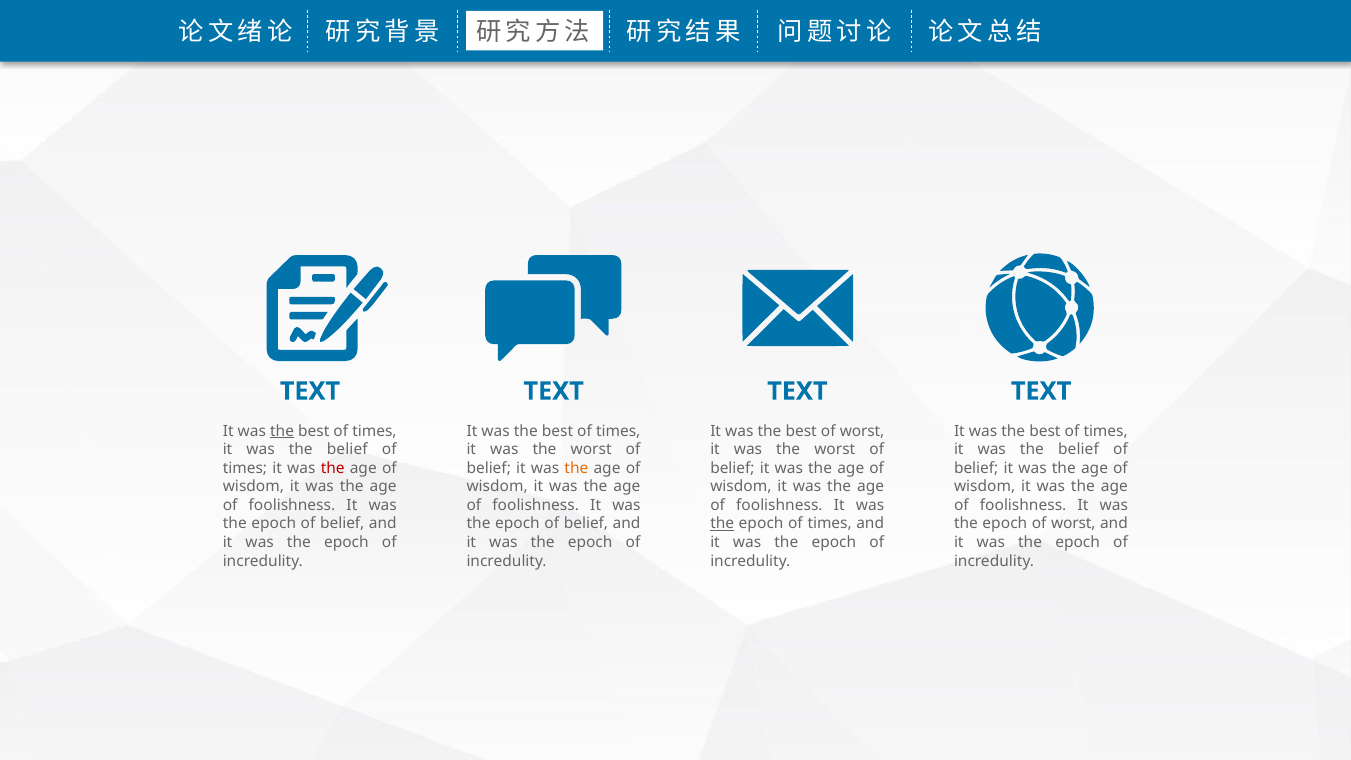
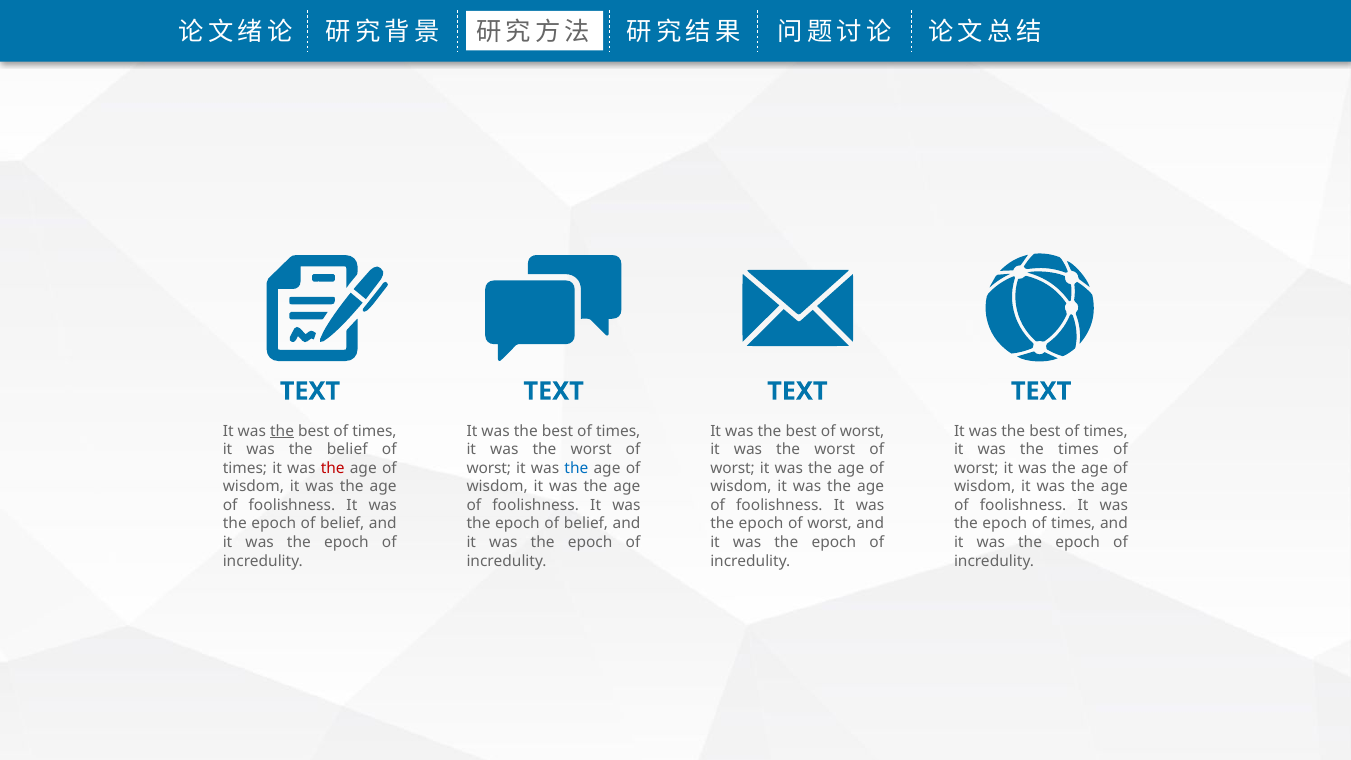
belief: belief -> times (1078, 449)
belief: belief -> worst (489, 468)
the colour: orange -> blue (576, 468)
belief: belief -> worst (732, 468)
belief: belief -> worst (976, 468)
the underline: present -> none (722, 524)
epoch of times: times -> worst (830, 524)
epoch of worst: worst -> times (1073, 524)
